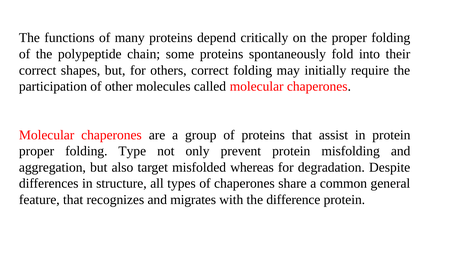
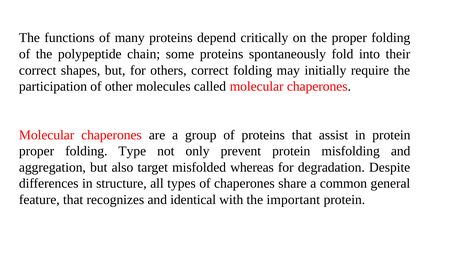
migrates: migrates -> identical (193, 200)
difference: difference -> important (293, 200)
